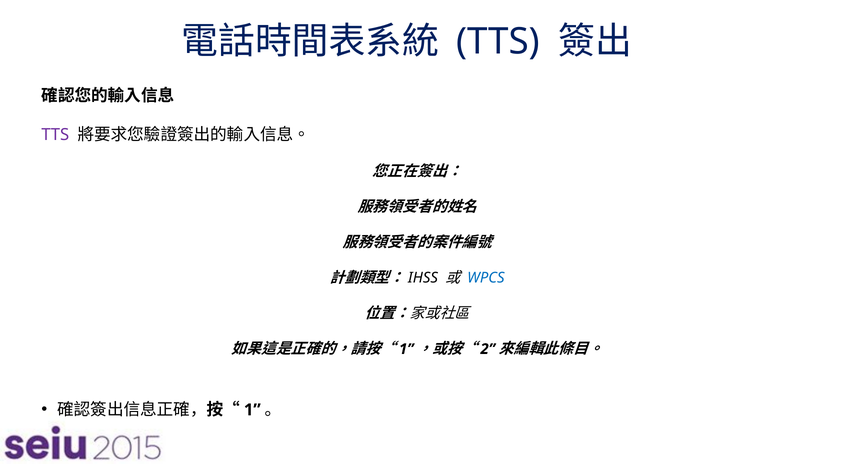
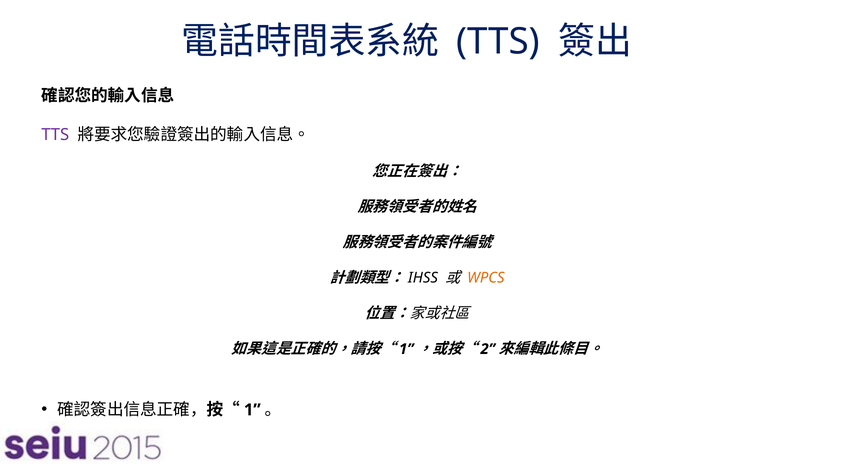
WPCS colour: blue -> orange (486, 278)
